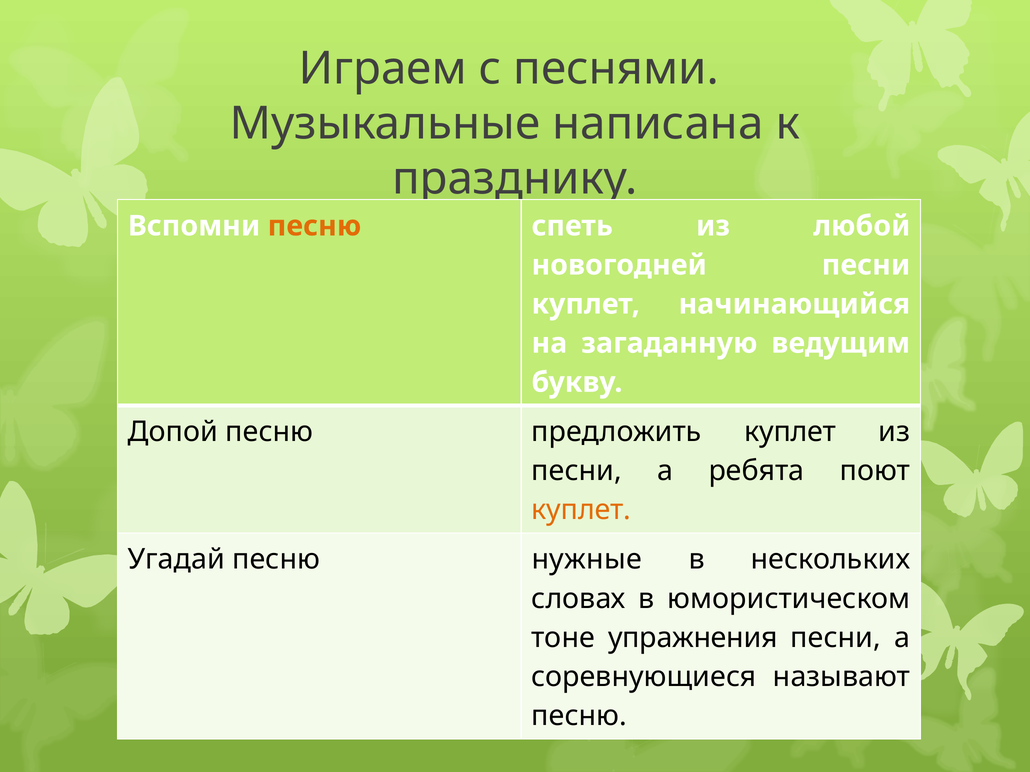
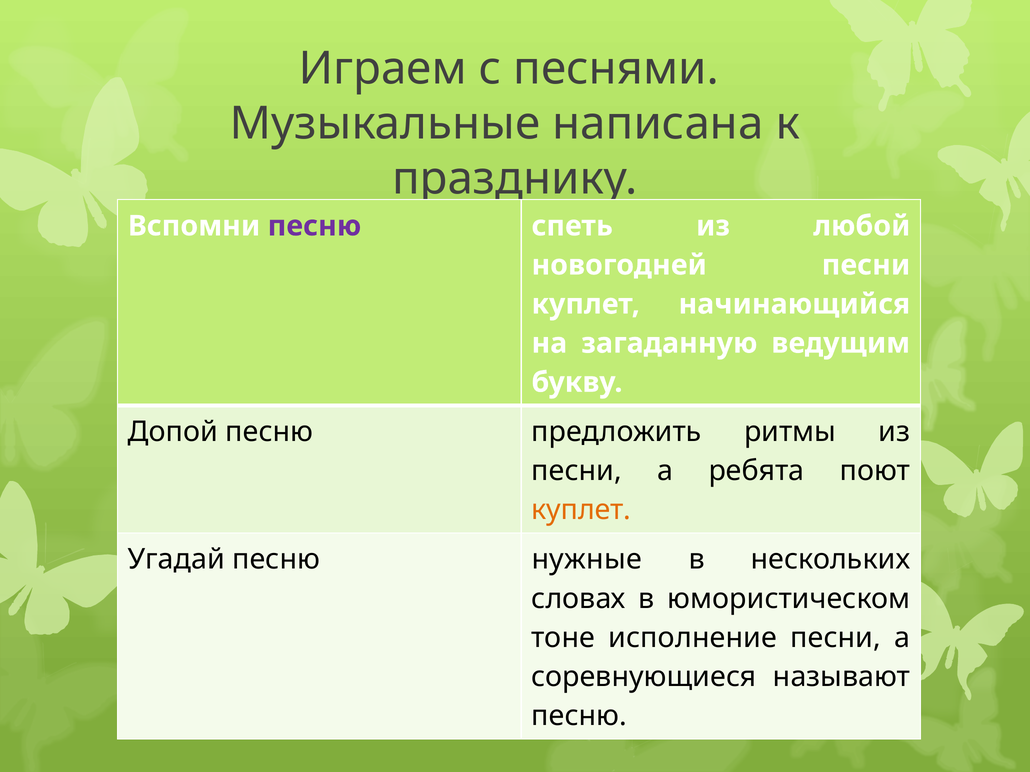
песню colour: orange -> purple (314, 226)
предложить куплет: куплет -> ритмы (790, 432)
упражнения: упражнения -> исполнение (693, 638)
